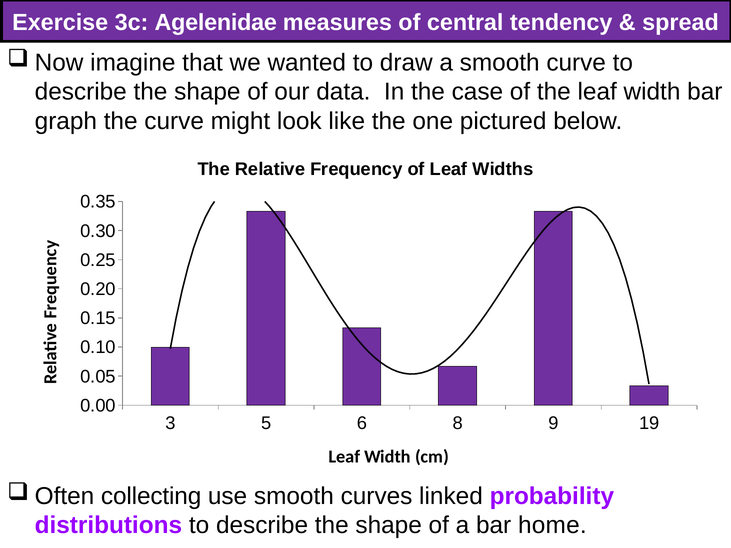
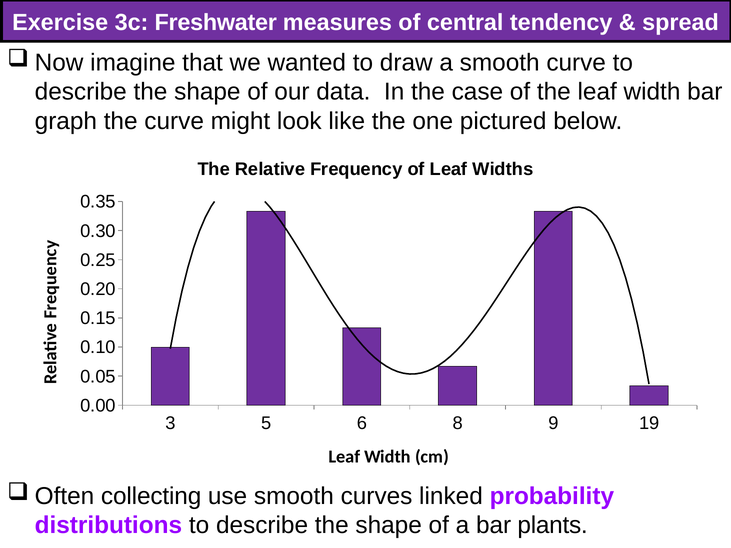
Agelenidae: Agelenidae -> Freshwater (216, 22)
home: home -> plants (553, 525)
